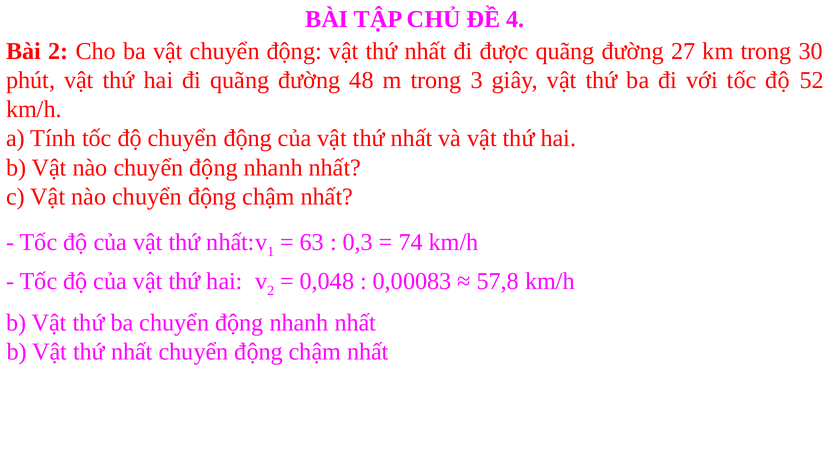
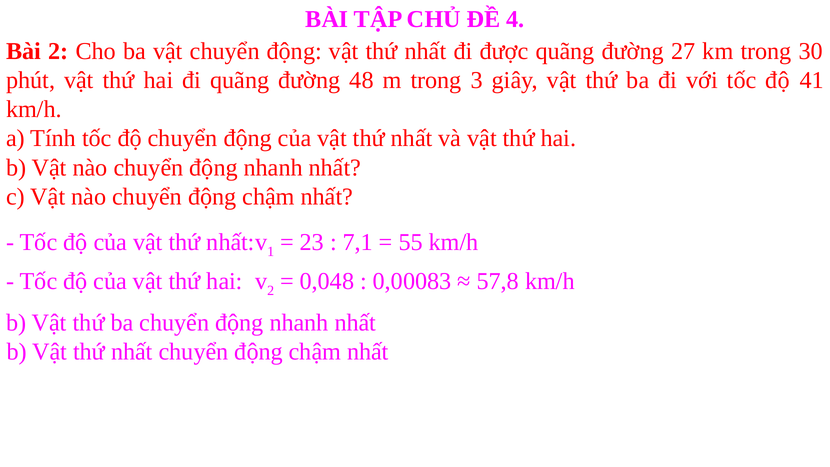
52: 52 -> 41 (812, 80)
63: 63 -> 23 (312, 242)
0,3: 0,3 -> 7,1 (358, 242)
74: 74 -> 55 (411, 242)
